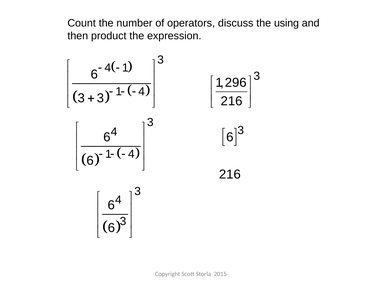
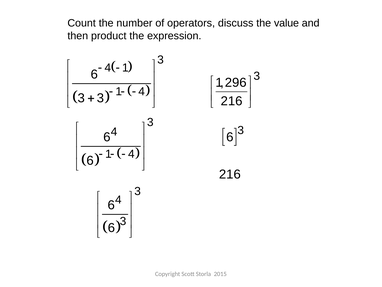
using: using -> value (286, 23)
